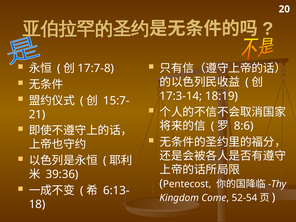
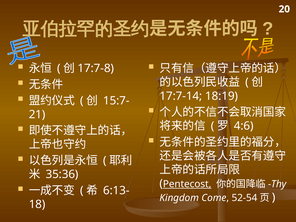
17:3-14: 17:3-14 -> 17:7-14 (181, 96)
8:6: 8:6 -> 4:6 (244, 126)
39:36: 39:36 -> 35:36 (62, 174)
Pentecost underline: none -> present (187, 184)
